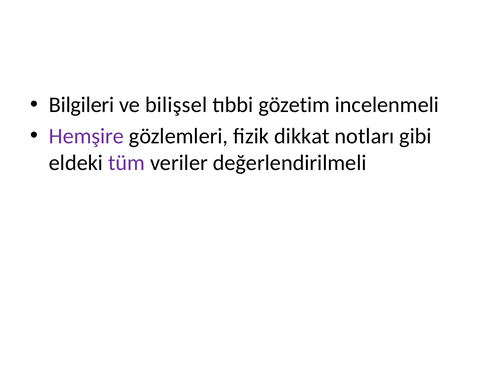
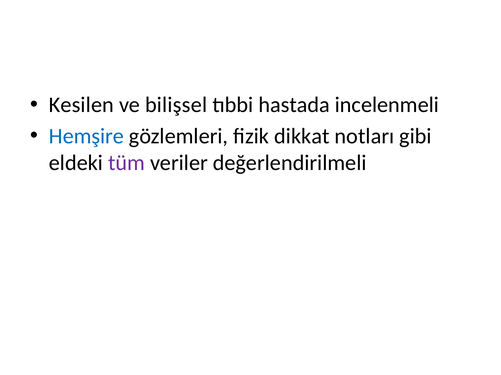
Bilgileri: Bilgileri -> Kesilen (81, 105)
gözetim: gözetim -> hastada (294, 105)
Hemşire colour: purple -> blue (86, 136)
